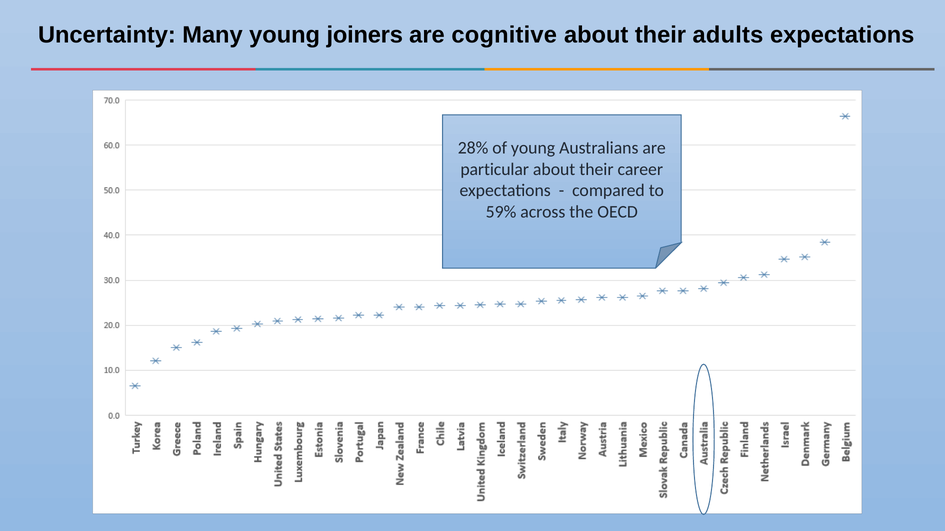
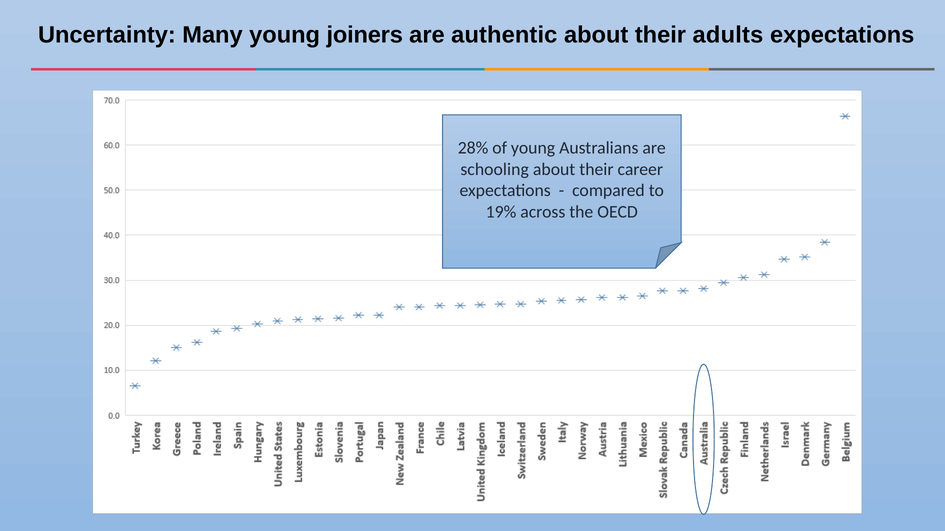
cognitive: cognitive -> authentic (504, 35)
particular: particular -> schooling (495, 170)
59%: 59% -> 19% (501, 212)
